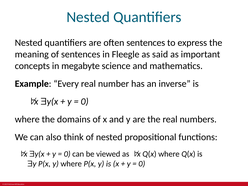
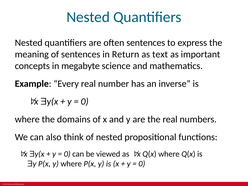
Fleegle: Fleegle -> Return (126, 54)
said: said -> text (160, 54)
